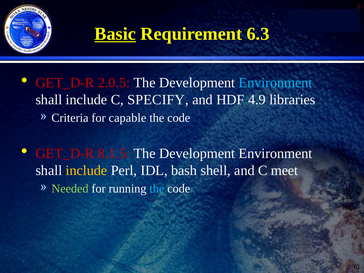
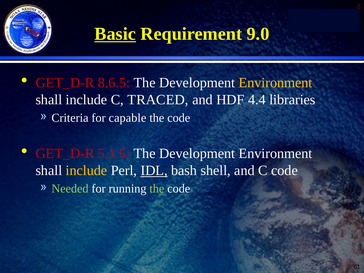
6.3: 6.3 -> 9.0 (258, 34)
2.0.5: 2.0.5 -> 8.6.5 (114, 83)
Environment colour: light blue -> yellow (276, 83)
SPECIFY: SPECIFY -> TRACED (158, 100)
4.9: 4.9 -> 4.4 (257, 100)
8.1.5: 8.1.5 -> 5.1.5 (114, 154)
IDL underline: none -> present (154, 171)
C meet: meet -> code (284, 171)
the colour: light blue -> light green (157, 189)
